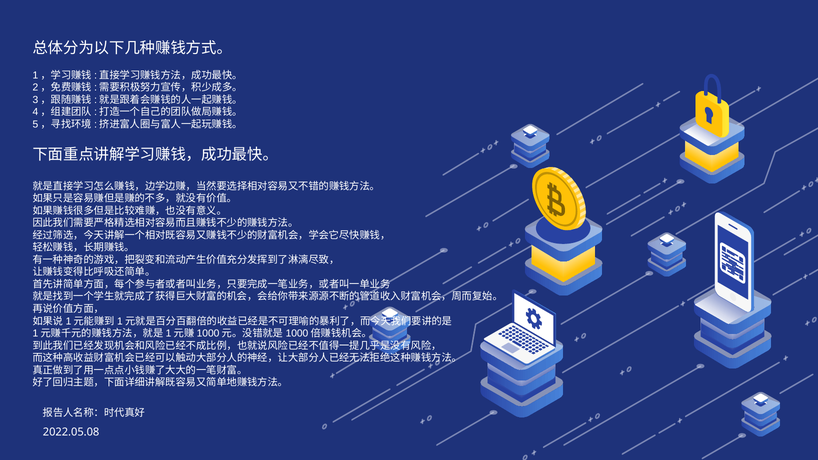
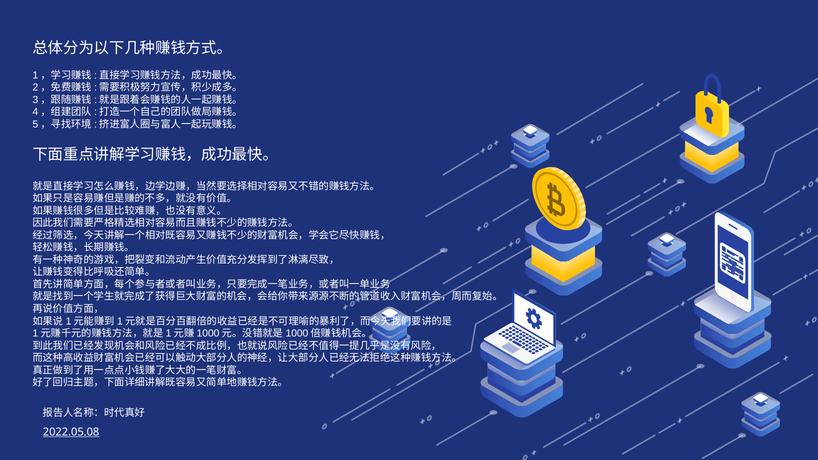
2022.05.08 underline: none -> present (71, 432)
